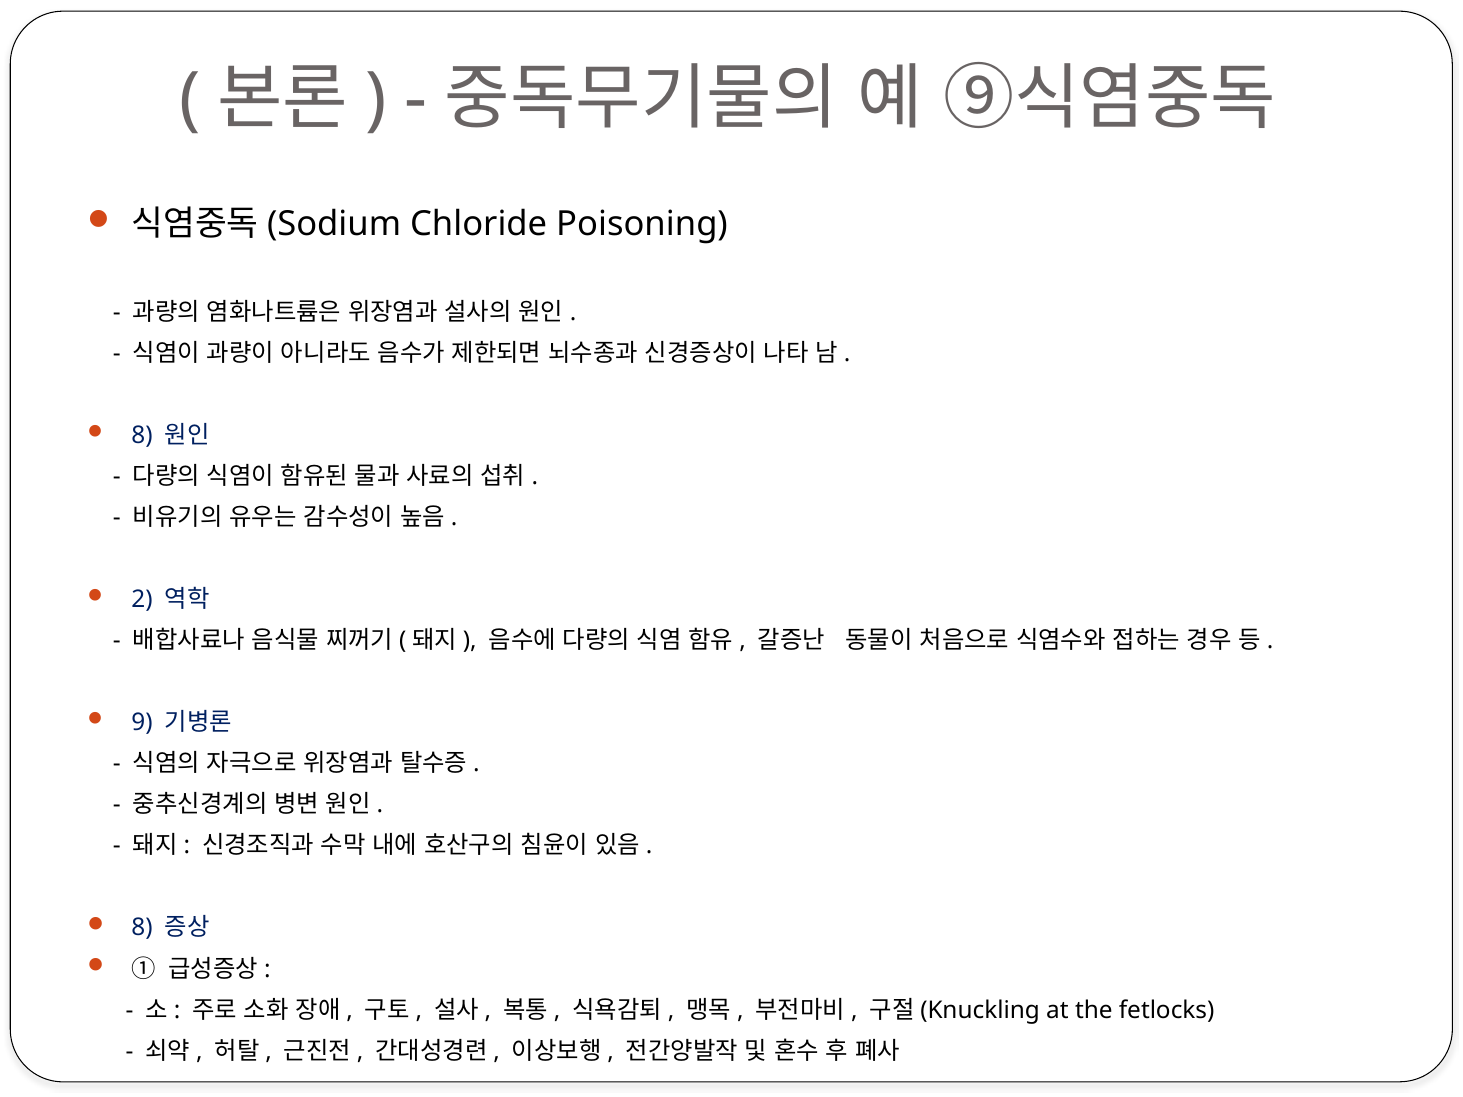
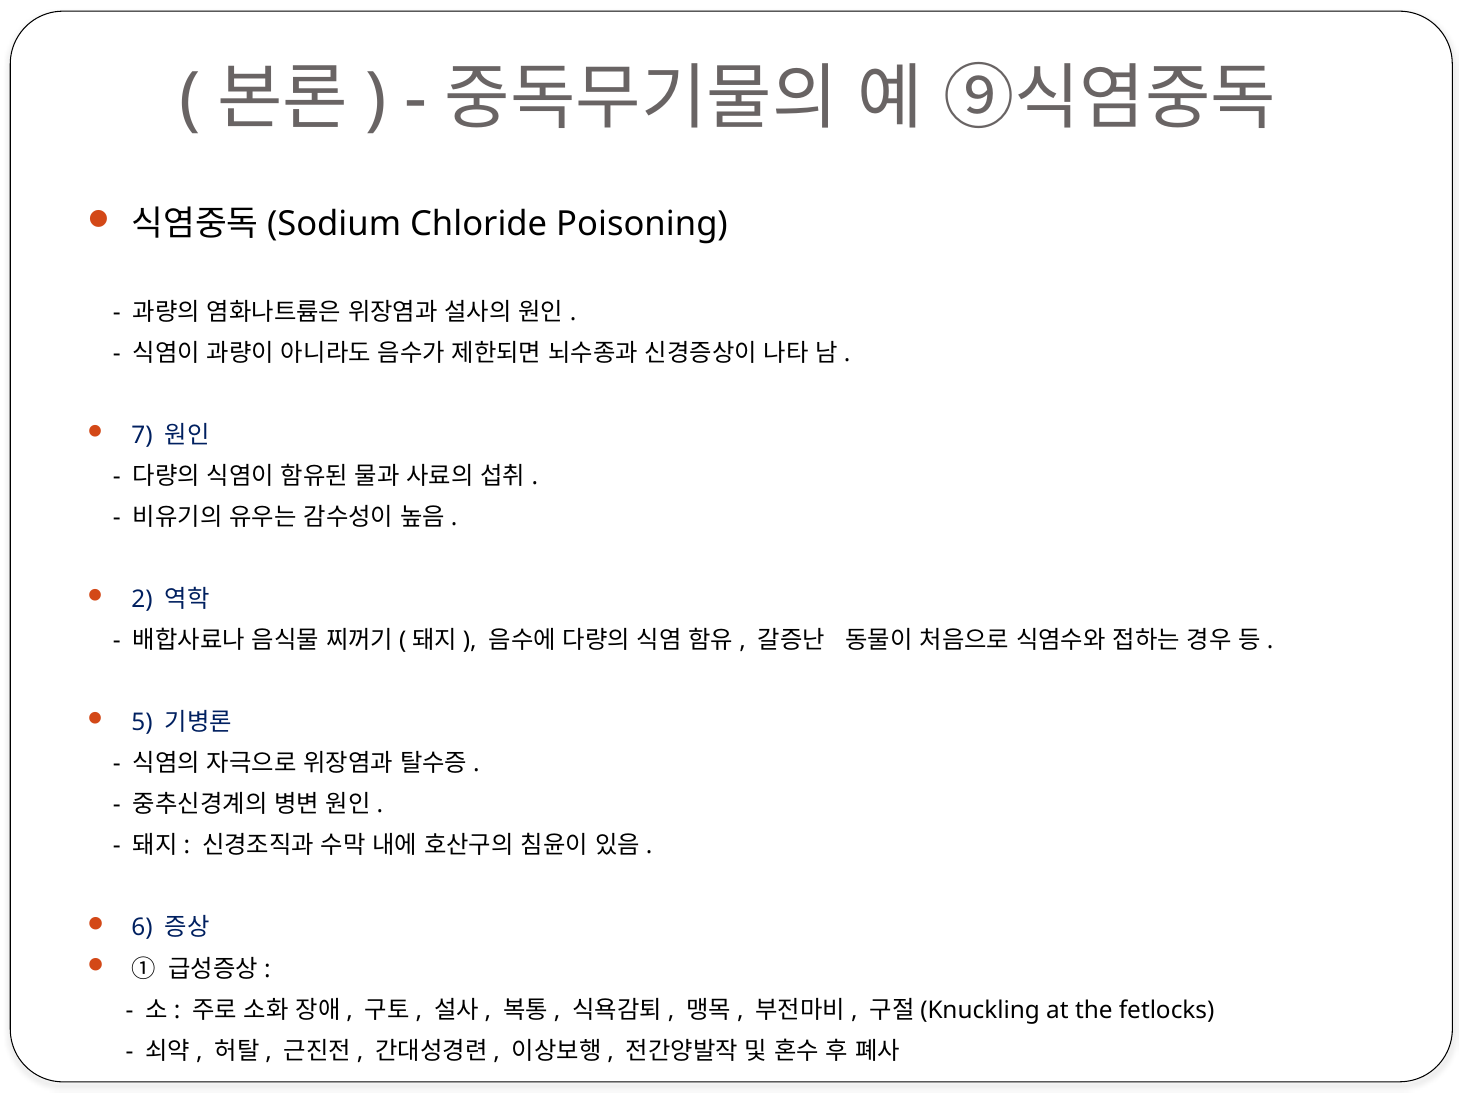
8: 8 -> 7 (142, 435)
9: 9 -> 5 (142, 723)
8: 8 -> 6 (142, 928)
